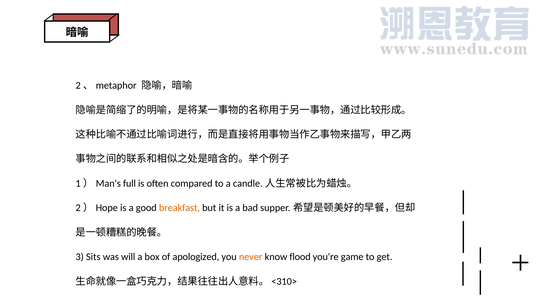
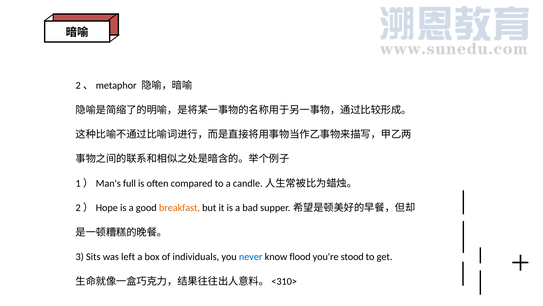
will: will -> left (128, 256)
apologized: apologized -> individuals (196, 256)
never colour: orange -> blue (251, 256)
game: game -> stood (352, 256)
